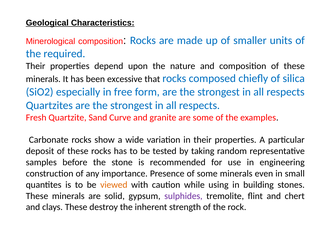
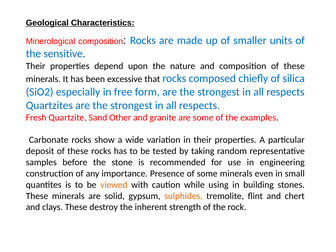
required: required -> sensitive (64, 54)
Curve: Curve -> Other (120, 118)
sulphides colour: purple -> orange (183, 196)
